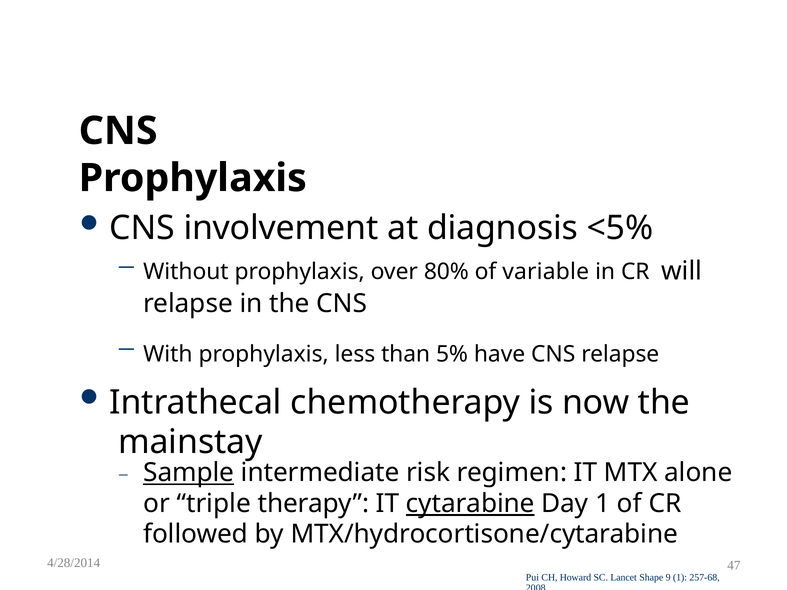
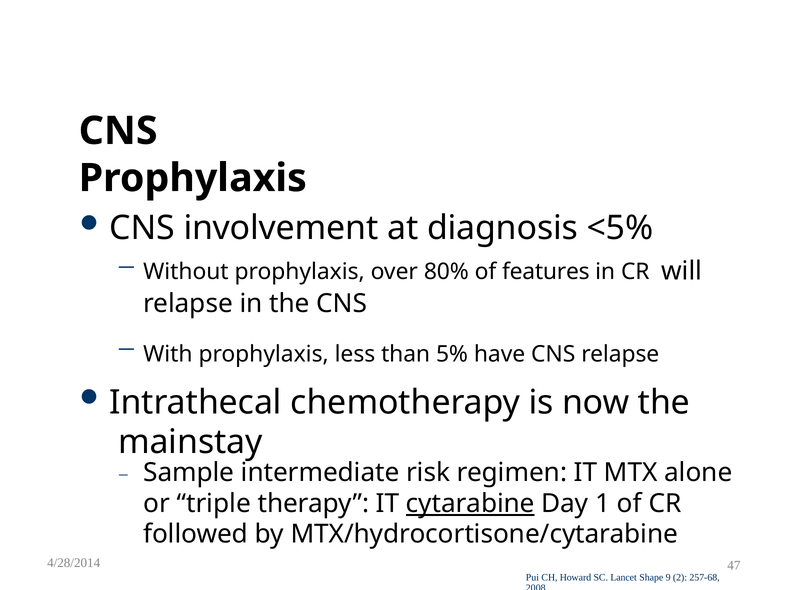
variable: variable -> features (546, 272)
Sample underline: present -> none (189, 473)
9 1: 1 -> 2 (680, 578)
